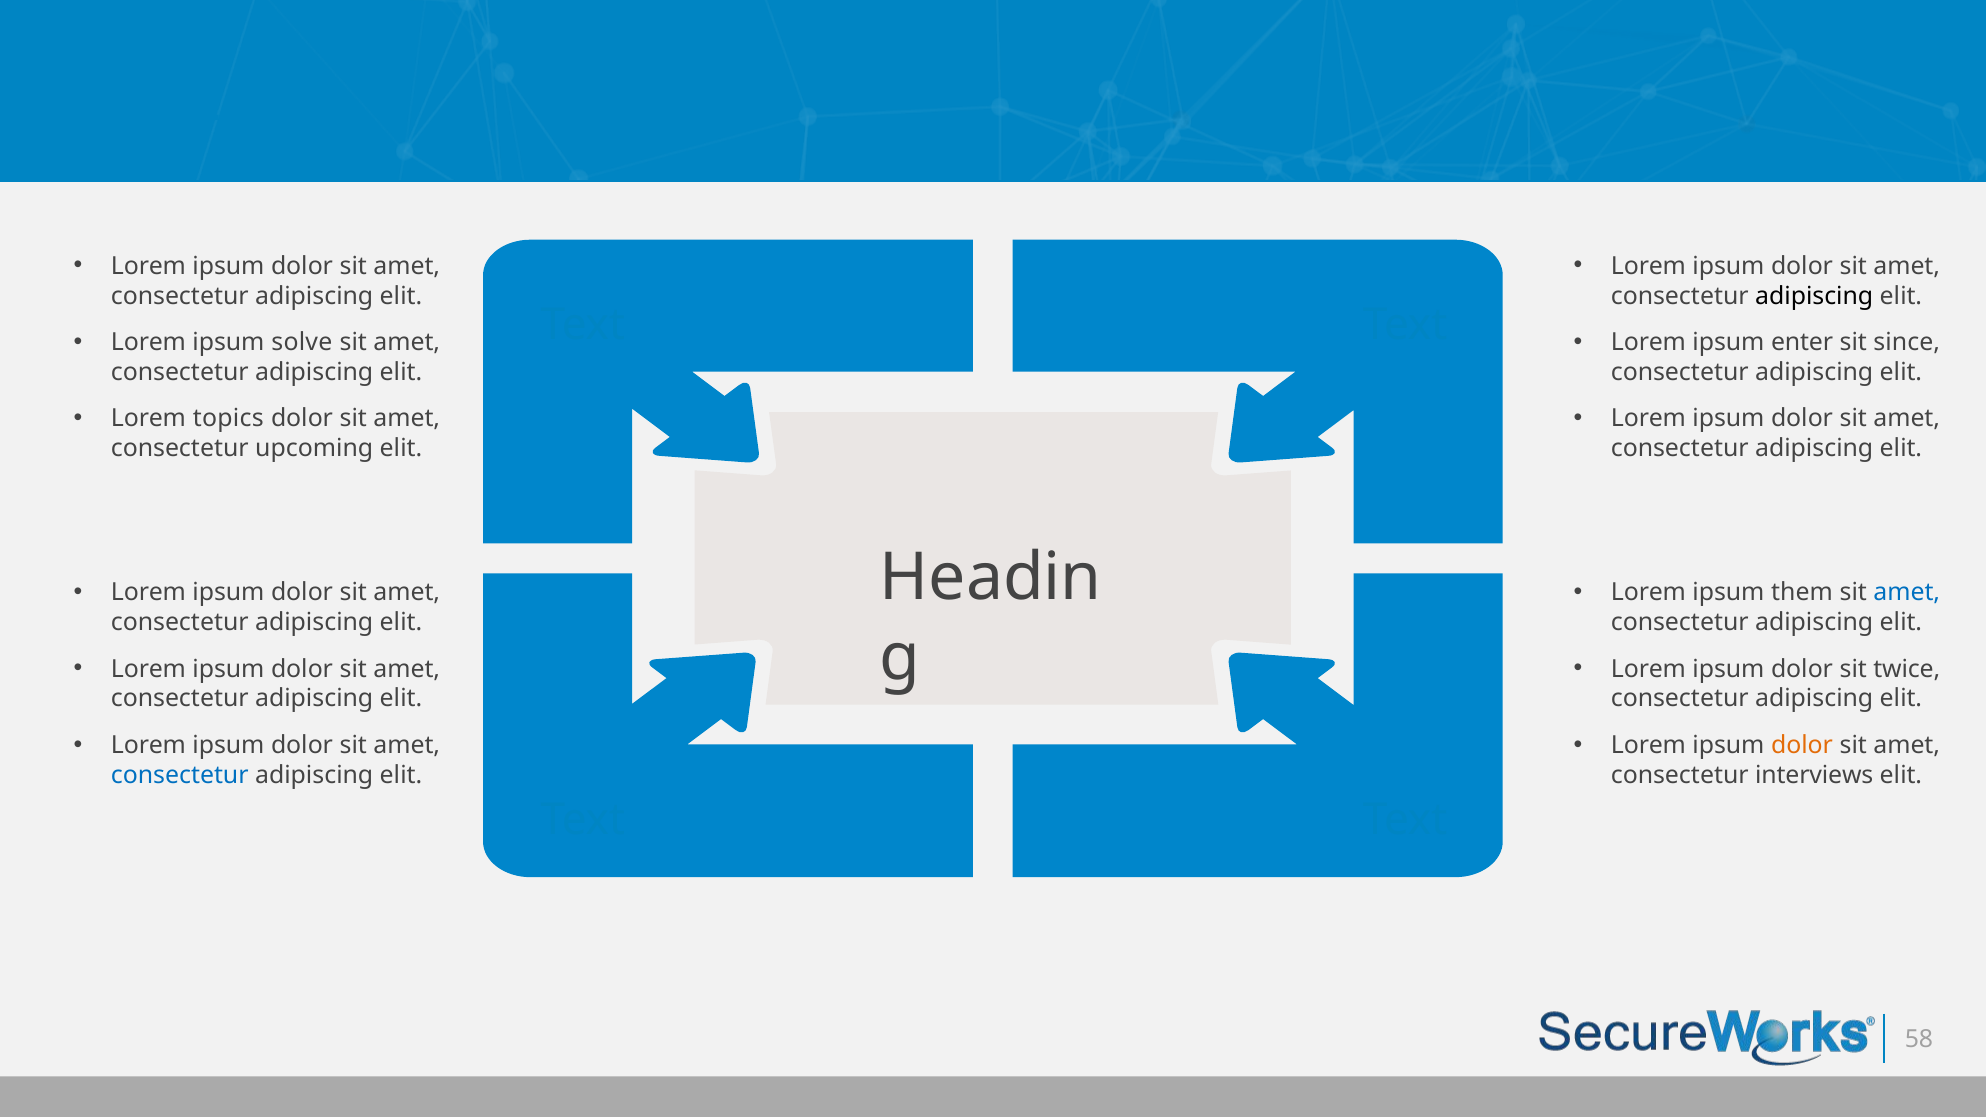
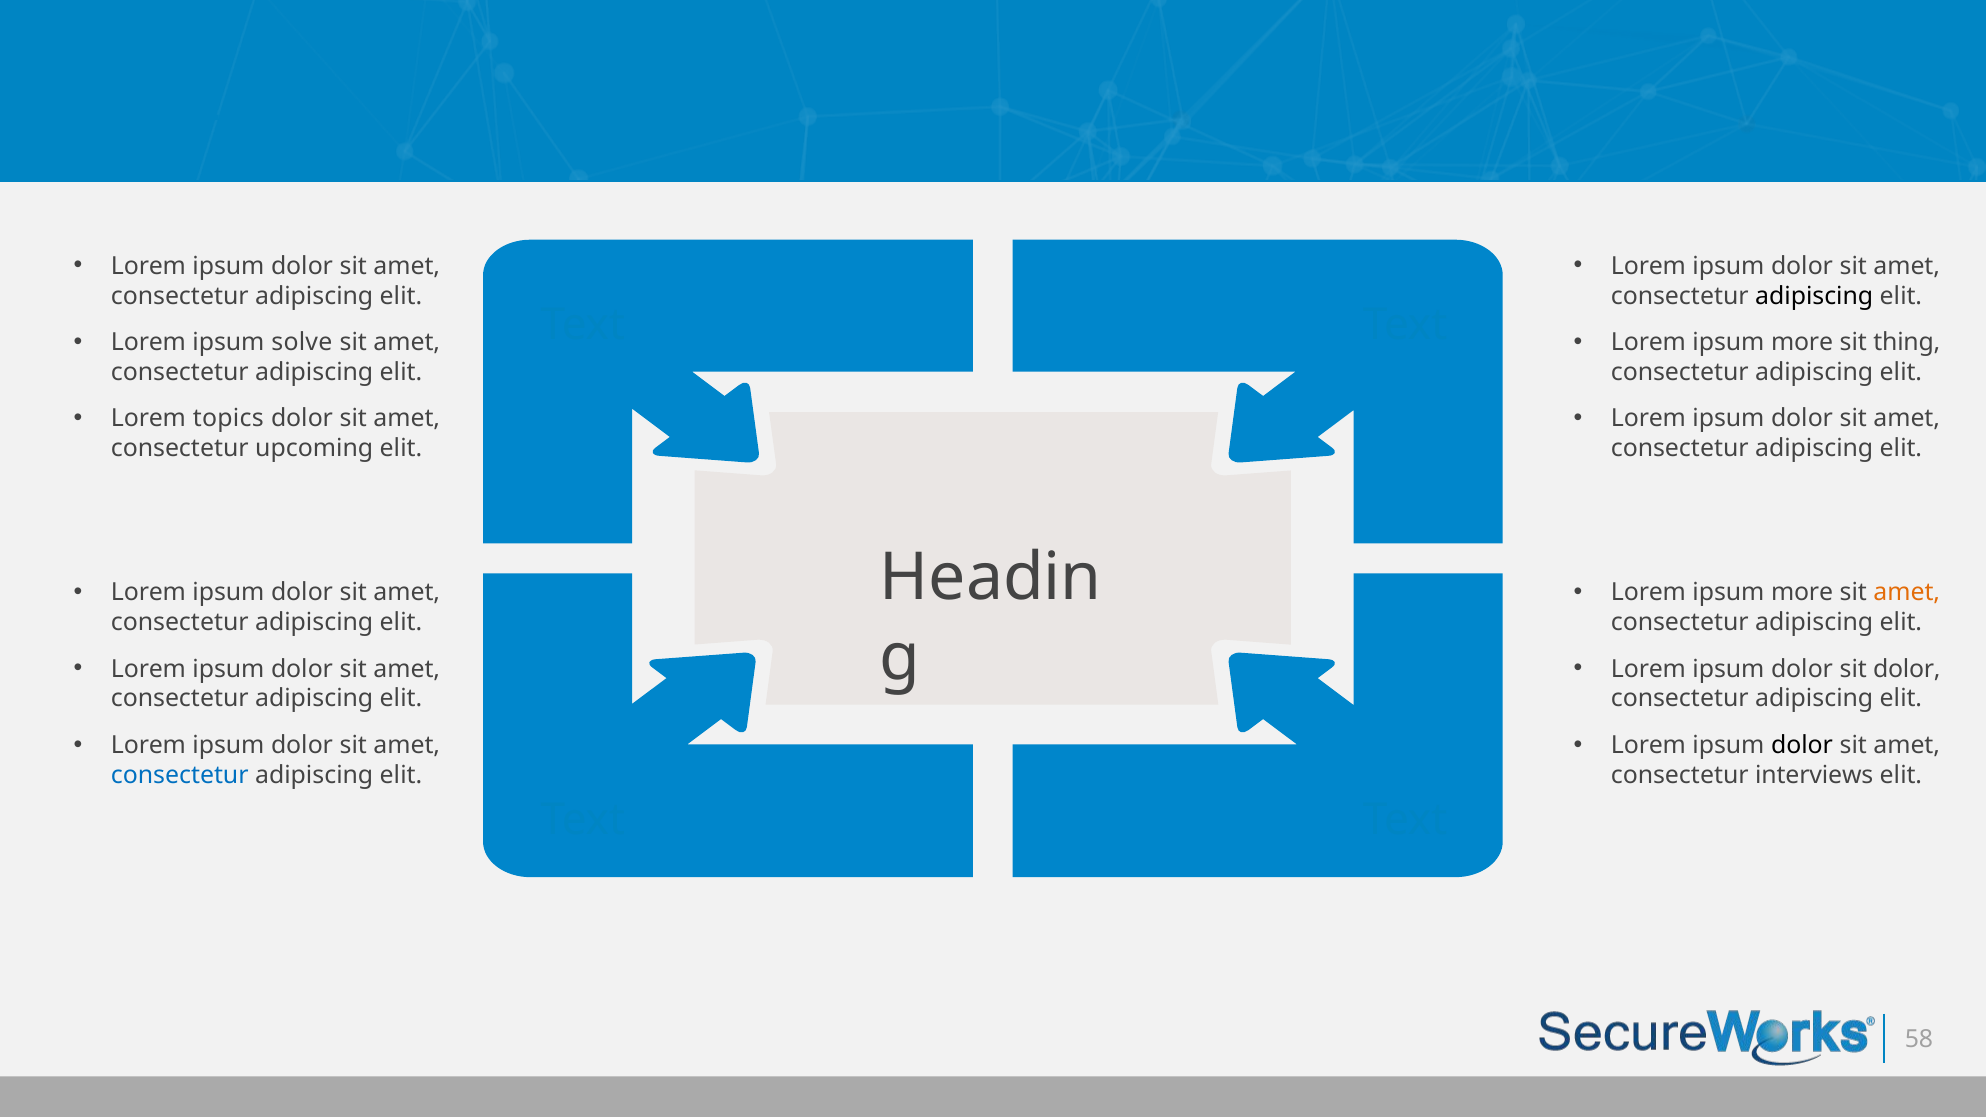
enter: enter -> more (1802, 342)
since: since -> thing (1907, 342)
them: them -> more (1802, 593)
amet colour: blue -> orange (1907, 593)
sit twice: twice -> dolor (1907, 669)
dolor colour: orange -> black (1802, 745)
